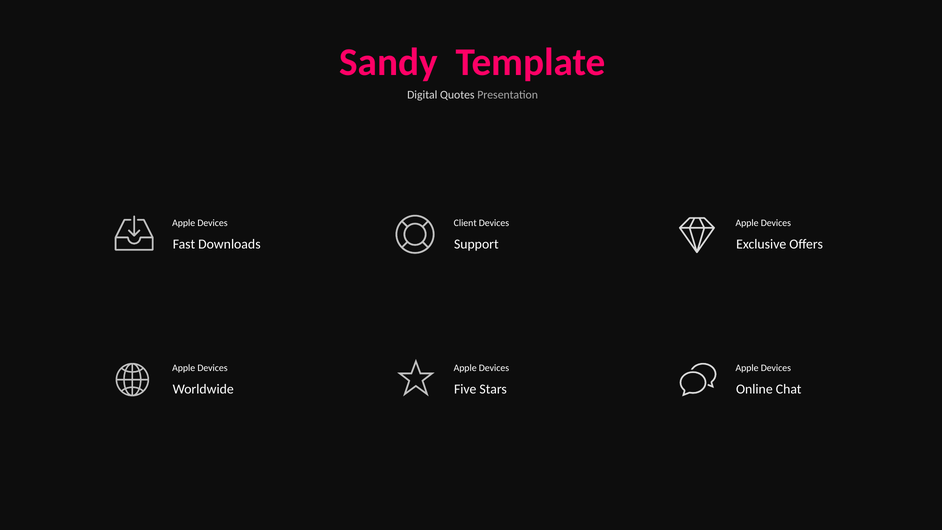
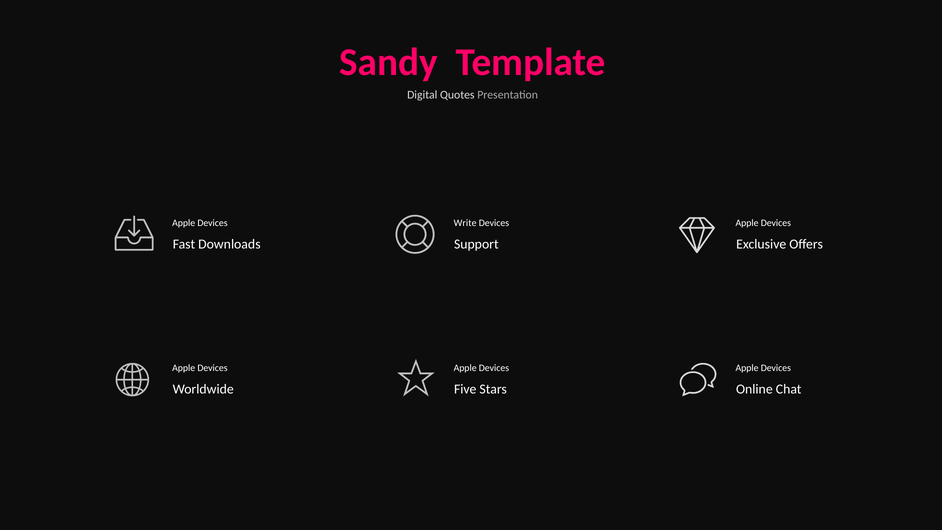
Client: Client -> Write (465, 223)
